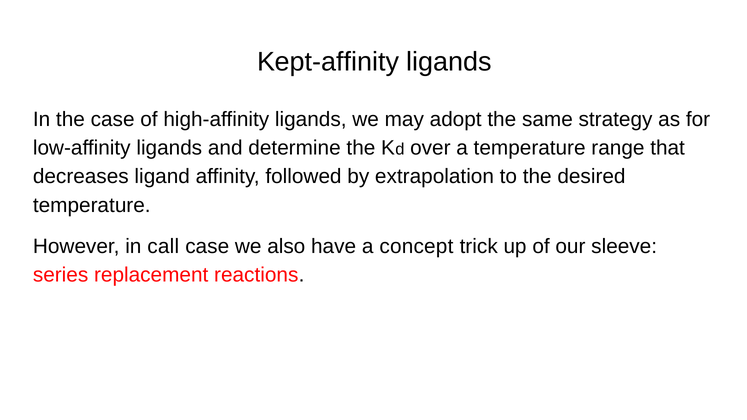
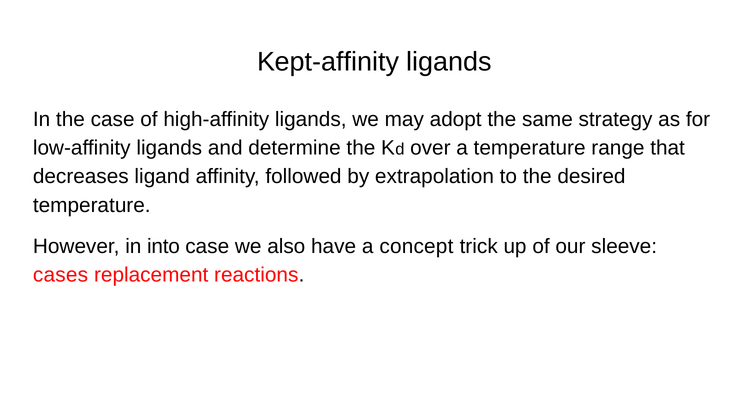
call: call -> into (163, 246)
series: series -> cases (60, 275)
